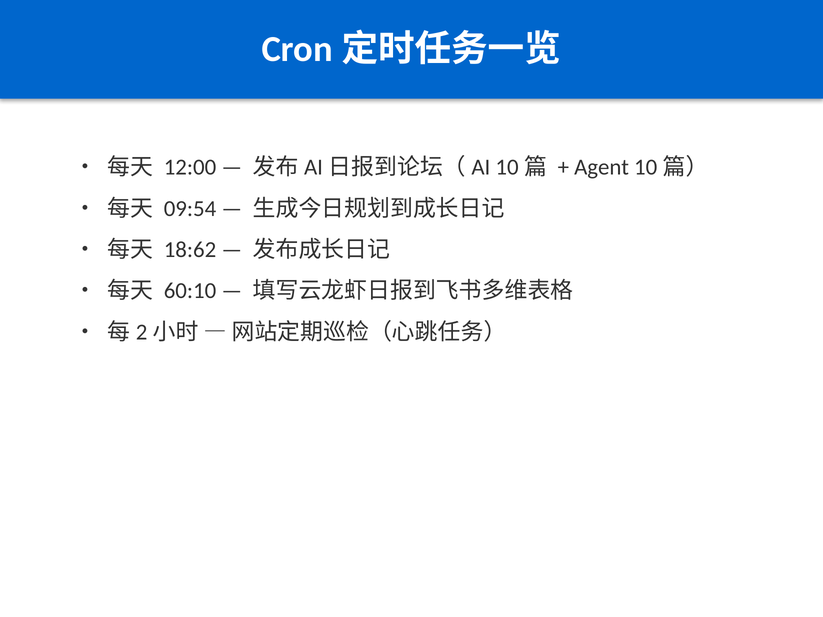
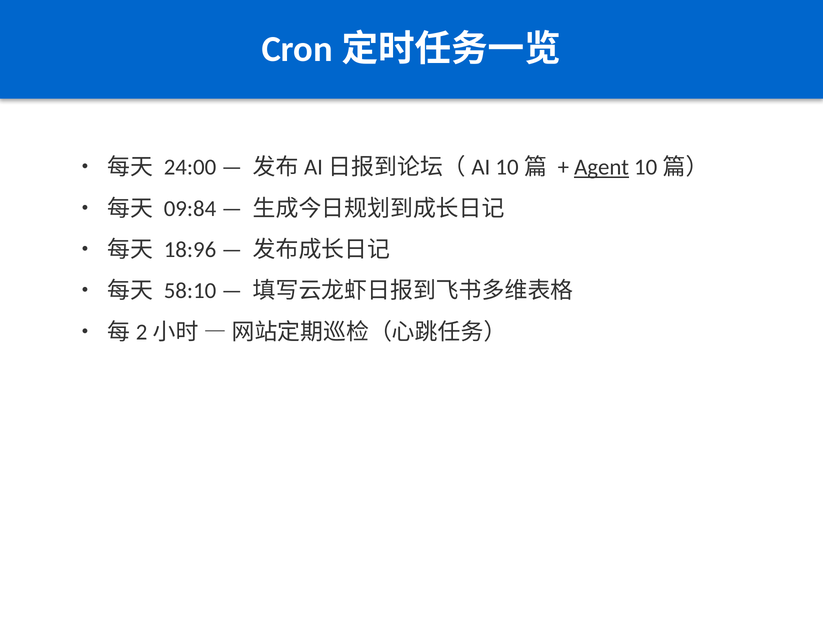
12:00: 12:00 -> 24:00 (190, 168)
Agent underline: none -> present (602, 168)
09:54: 09:54 -> 09:84 (190, 209)
18:62: 18:62 -> 18:96 (190, 250)
60:10: 60:10 -> 58:10 (190, 291)
